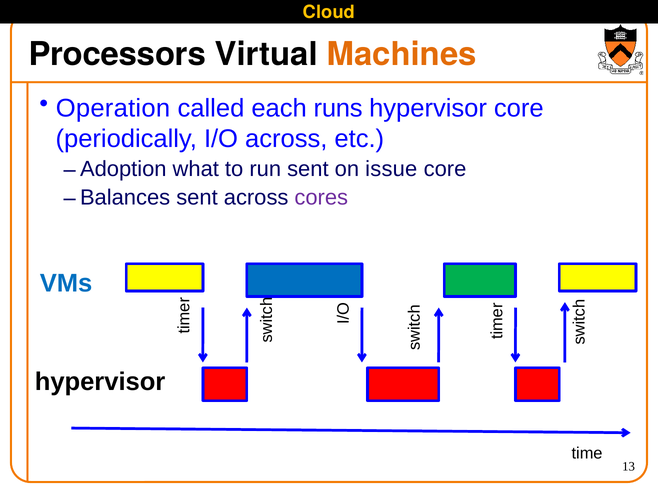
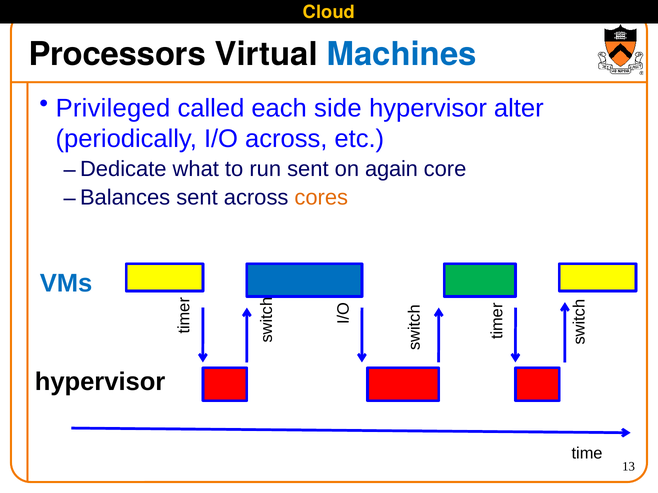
Machines colour: orange -> blue (402, 54)
Operation: Operation -> Privileged (113, 108)
runs: runs -> side (338, 108)
hypervisor core: core -> alter (519, 108)
Adoption: Adoption -> Dedicate (123, 169)
issue: issue -> again (391, 169)
cores colour: purple -> orange (321, 198)
